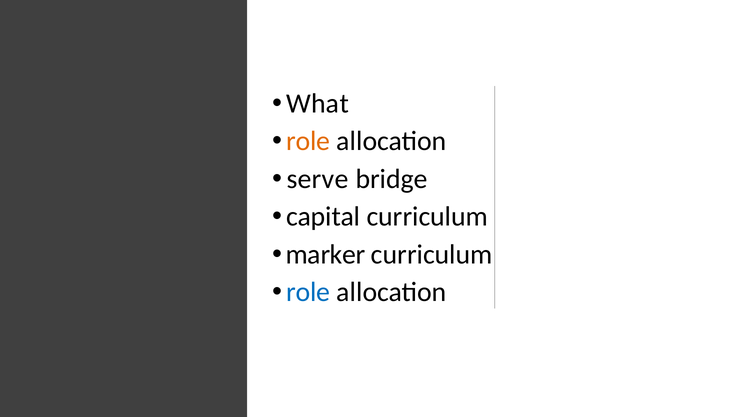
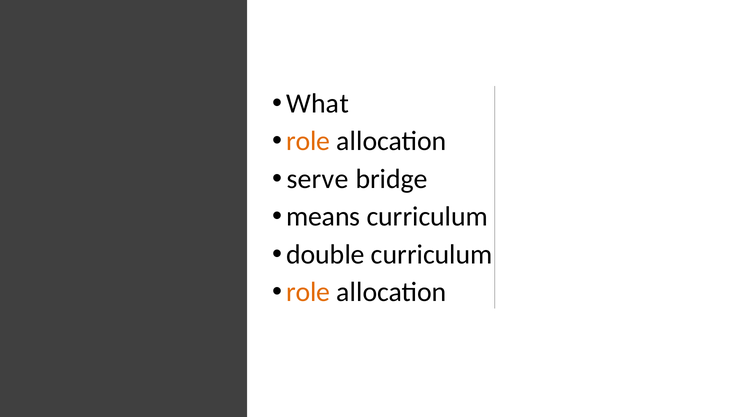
capital: capital -> means (323, 217)
marker: marker -> double (325, 255)
role colour: blue -> orange (308, 293)
